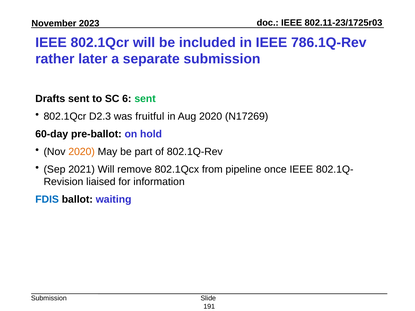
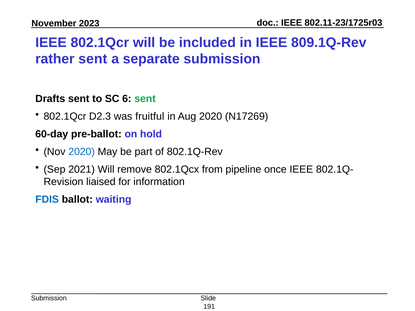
786.1Q-Rev: 786.1Q-Rev -> 809.1Q-Rev (329, 42)
rather later: later -> sent (93, 59)
2020 colour: orange -> blue (82, 152)
